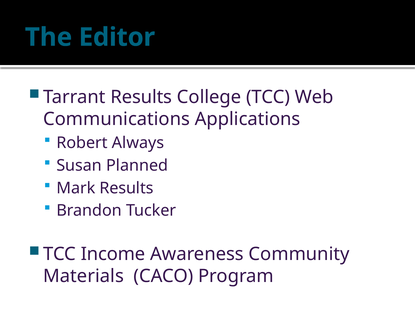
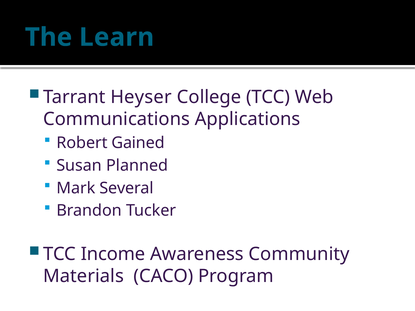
Editor: Editor -> Learn (117, 37)
Tarrant Results: Results -> Heyser (141, 97)
Always: Always -> Gained (138, 143)
Mark Results: Results -> Several (127, 188)
